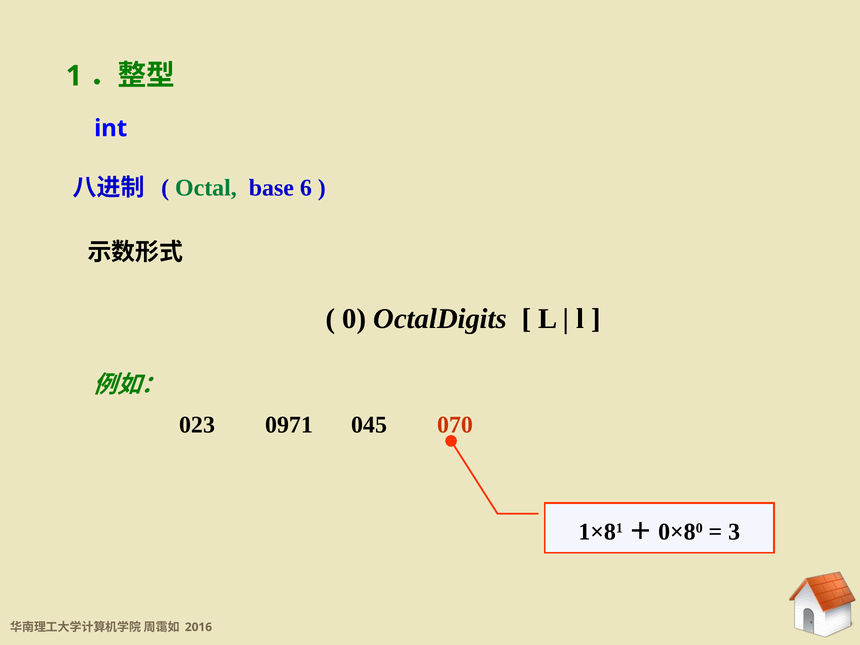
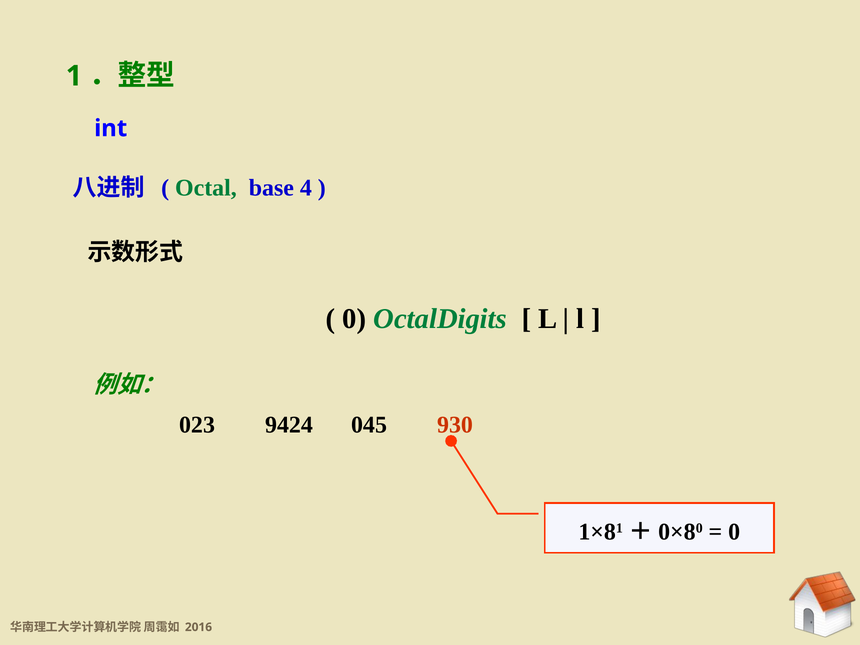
6: 6 -> 4 (306, 188)
OctalDigits colour: black -> green (440, 319)
0971: 0971 -> 9424 (289, 425)
070: 070 -> 930 (455, 425)
3: 3 -> 0 (734, 532)
